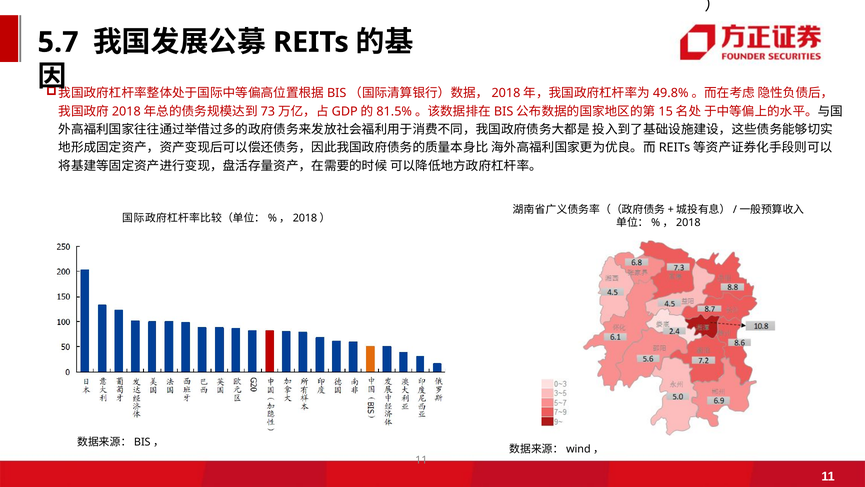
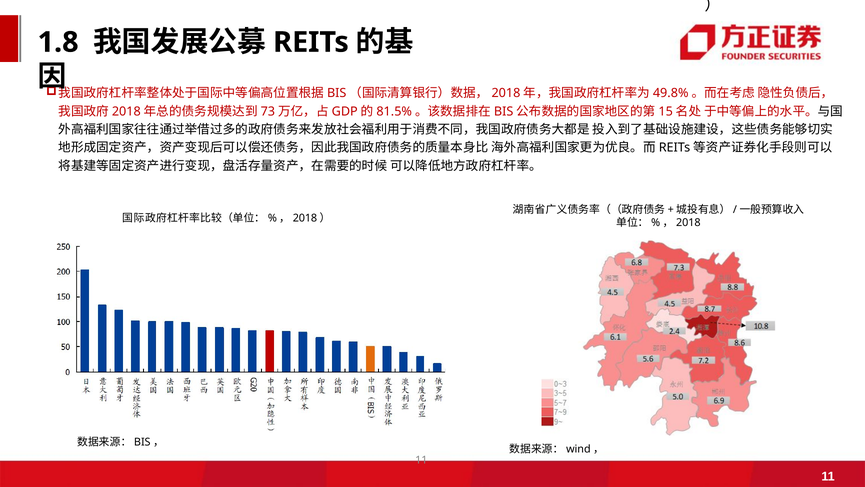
5.7: 5.7 -> 1.8 (58, 42)
